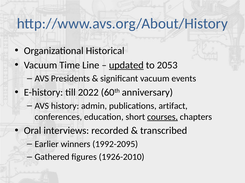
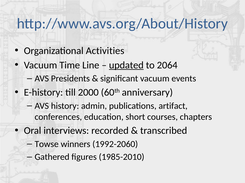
Historical: Historical -> Activities (105, 51)
2053: 2053 -> 2064 (167, 65)
2022: 2022 -> 2000 (88, 93)
courses underline: present -> none (162, 117)
Earlier: Earlier -> Towse (47, 145)
1992-2095: 1992-2095 -> 1992-2060 (115, 145)
1926-2010: 1926-2010 -> 1985-2010 (122, 158)
